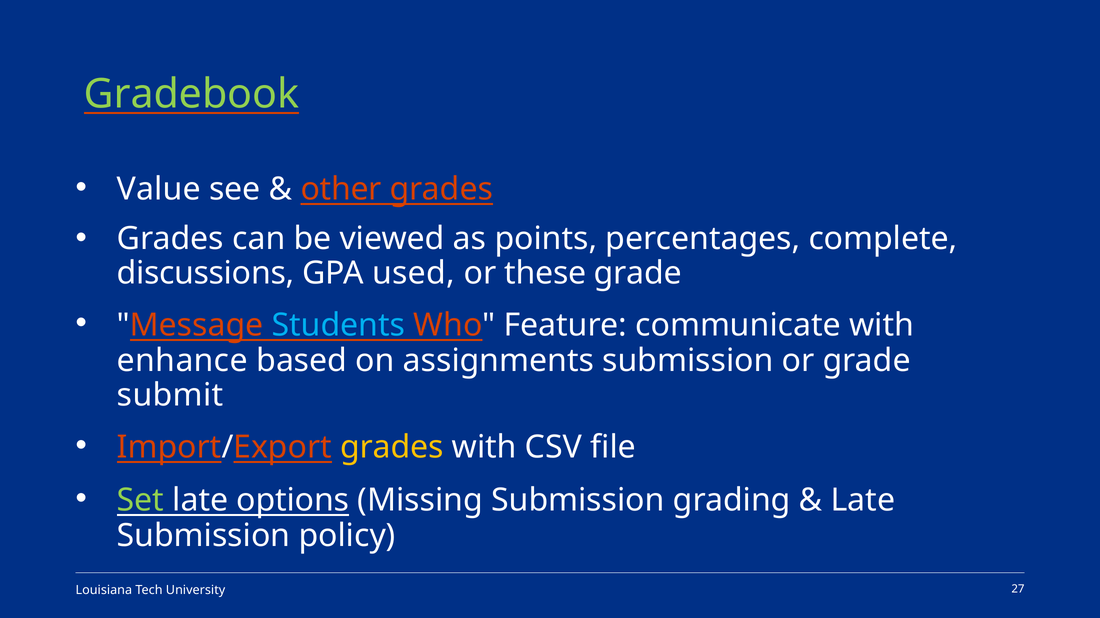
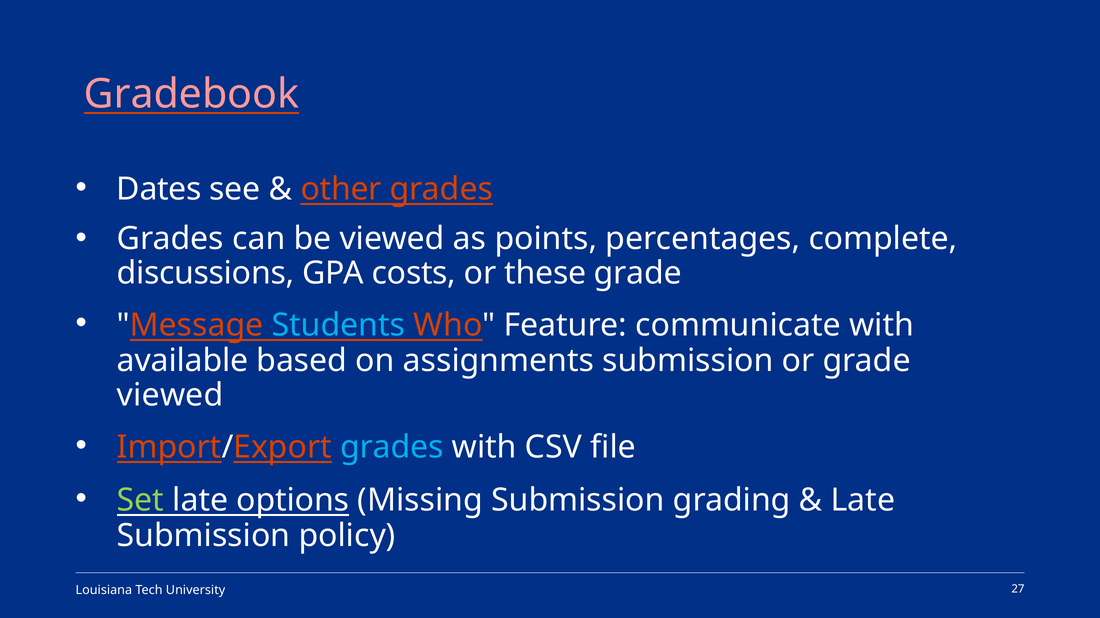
Gradebook colour: light green -> pink (191, 94)
Value: Value -> Dates (159, 190)
used: used -> costs (414, 274)
enhance: enhance -> available (183, 361)
submit: submit -> viewed (170, 396)
grades colour: yellow -> light blue (392, 448)
